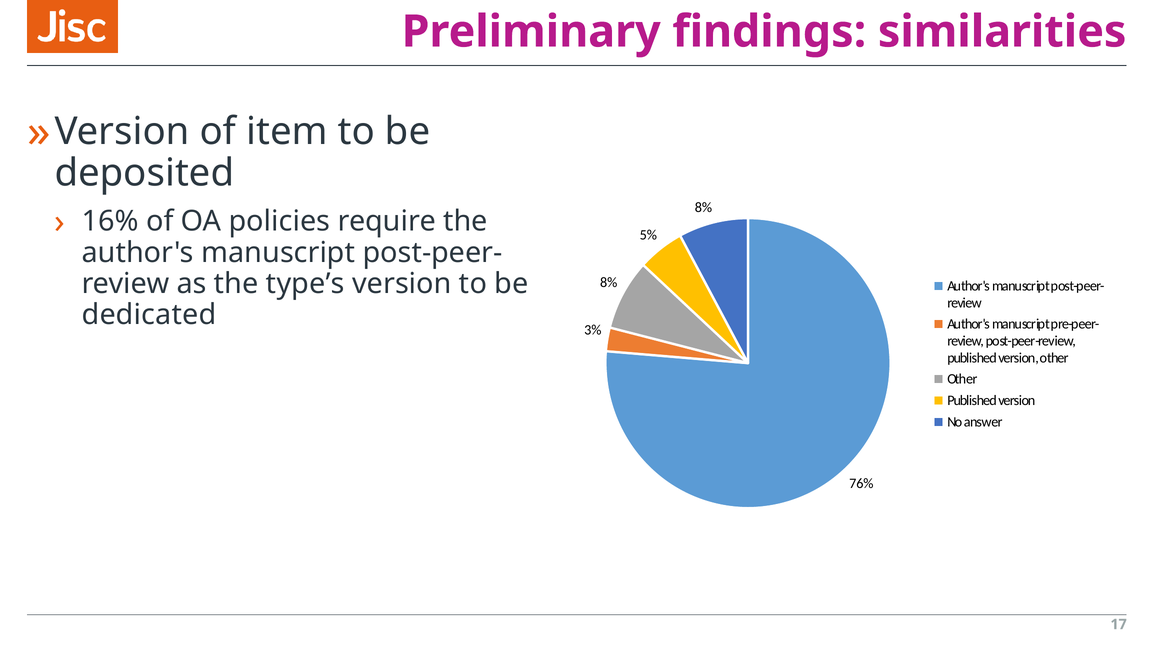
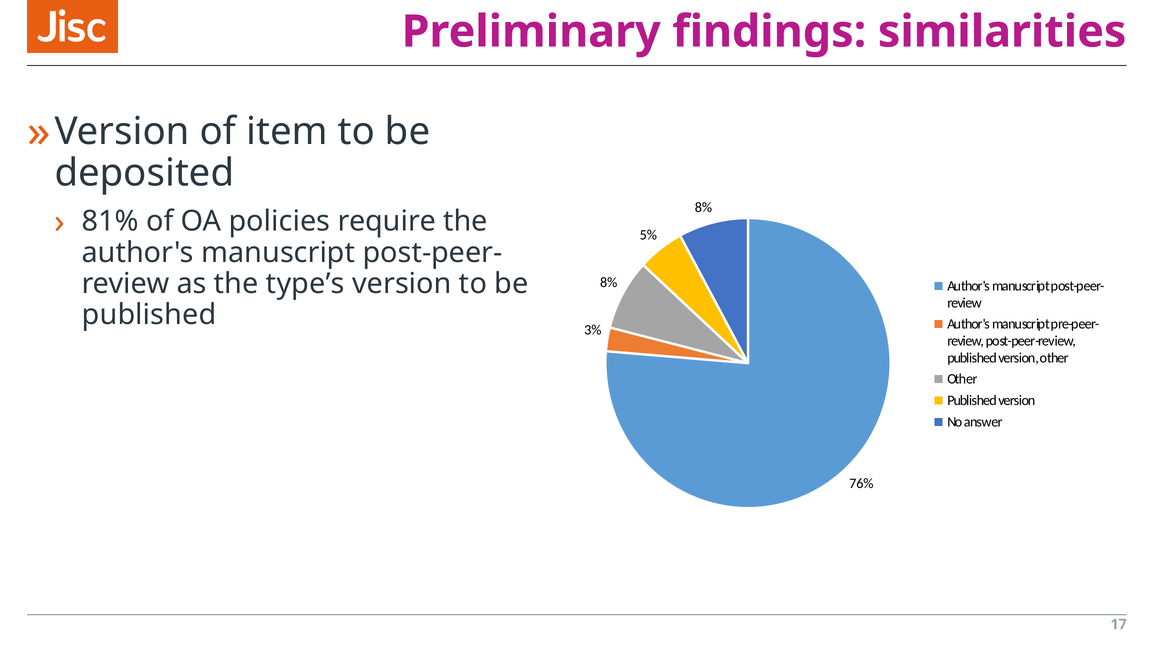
16%: 16% -> 81% (110, 222)
dedicated: dedicated -> published (149, 315)
